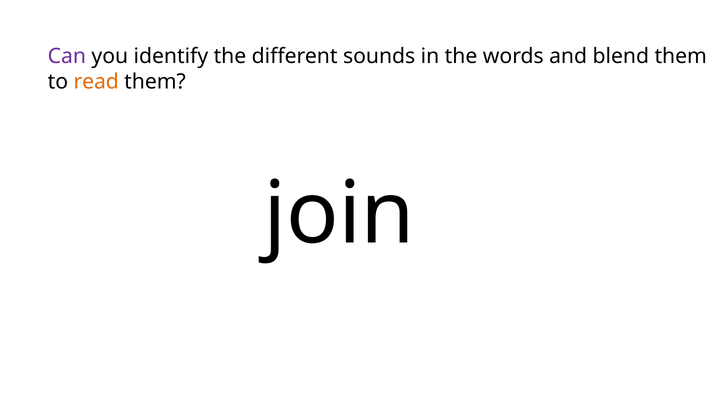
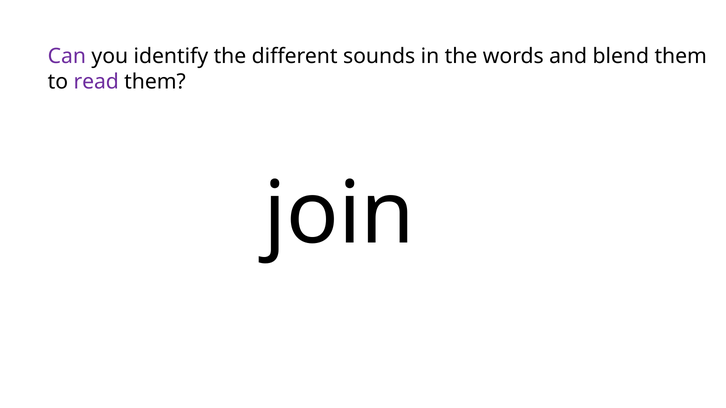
read colour: orange -> purple (96, 82)
